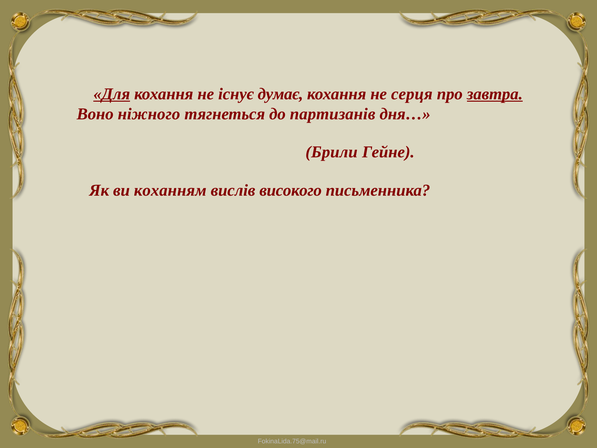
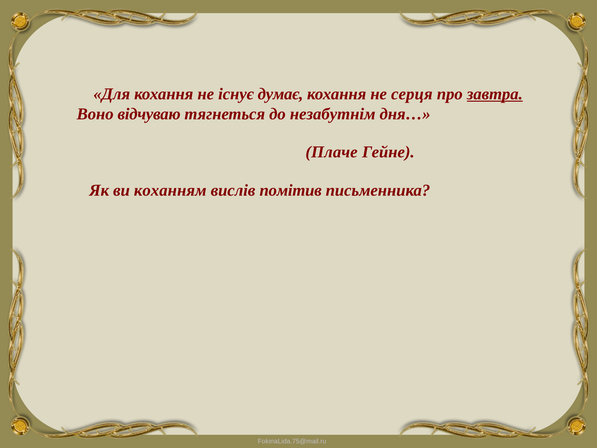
Для underline: present -> none (112, 94)
ніжного: ніжного -> відчуваю (149, 114)
партизанів: партизанів -> незабутнім (333, 114)
Брили: Брили -> Плаче (332, 152)
високого: високого -> помітив (291, 190)
